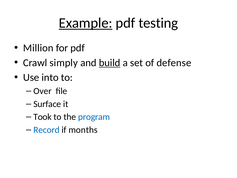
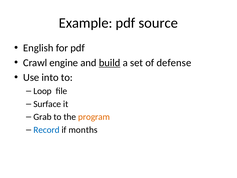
Example underline: present -> none (86, 23)
testing: testing -> source (158, 23)
Million: Million -> English (38, 48)
simply: simply -> engine (64, 63)
Over: Over -> Loop (43, 91)
Took: Took -> Grab (43, 117)
program colour: blue -> orange (94, 117)
